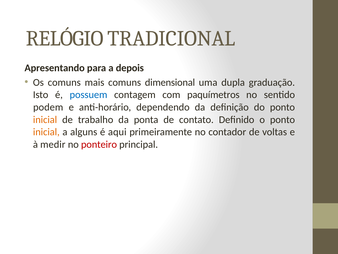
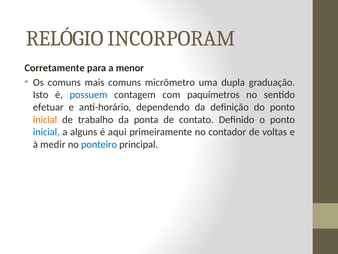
TRADICIONAL: TRADICIONAL -> INCORPORAM (171, 38)
Apresentando: Apresentando -> Corretamente (55, 68)
depois: depois -> menor (130, 68)
dimensional: dimensional -> micrômetro (170, 82)
podem: podem -> efetuar (48, 107)
inicial colour: orange -> blue (46, 132)
ponteiro colour: red -> blue (99, 144)
